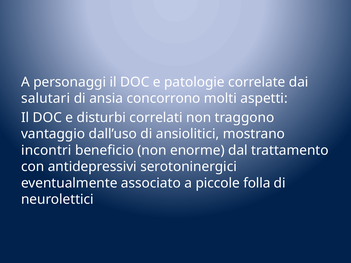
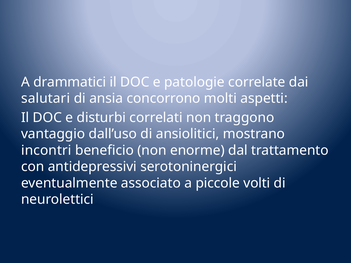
personaggi: personaggi -> drammatici (70, 82)
folla: folla -> volti (257, 183)
